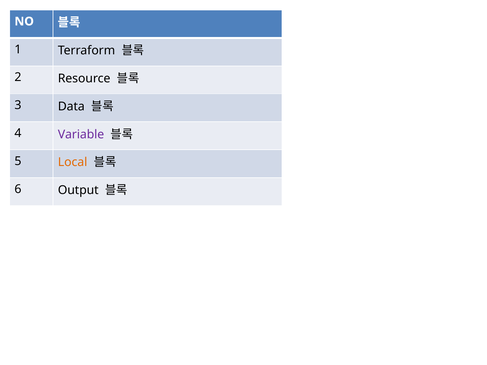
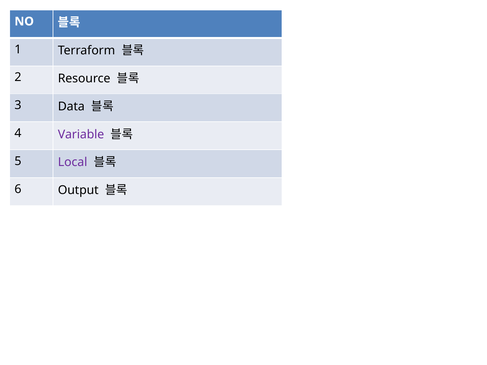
Local colour: orange -> purple (73, 162)
